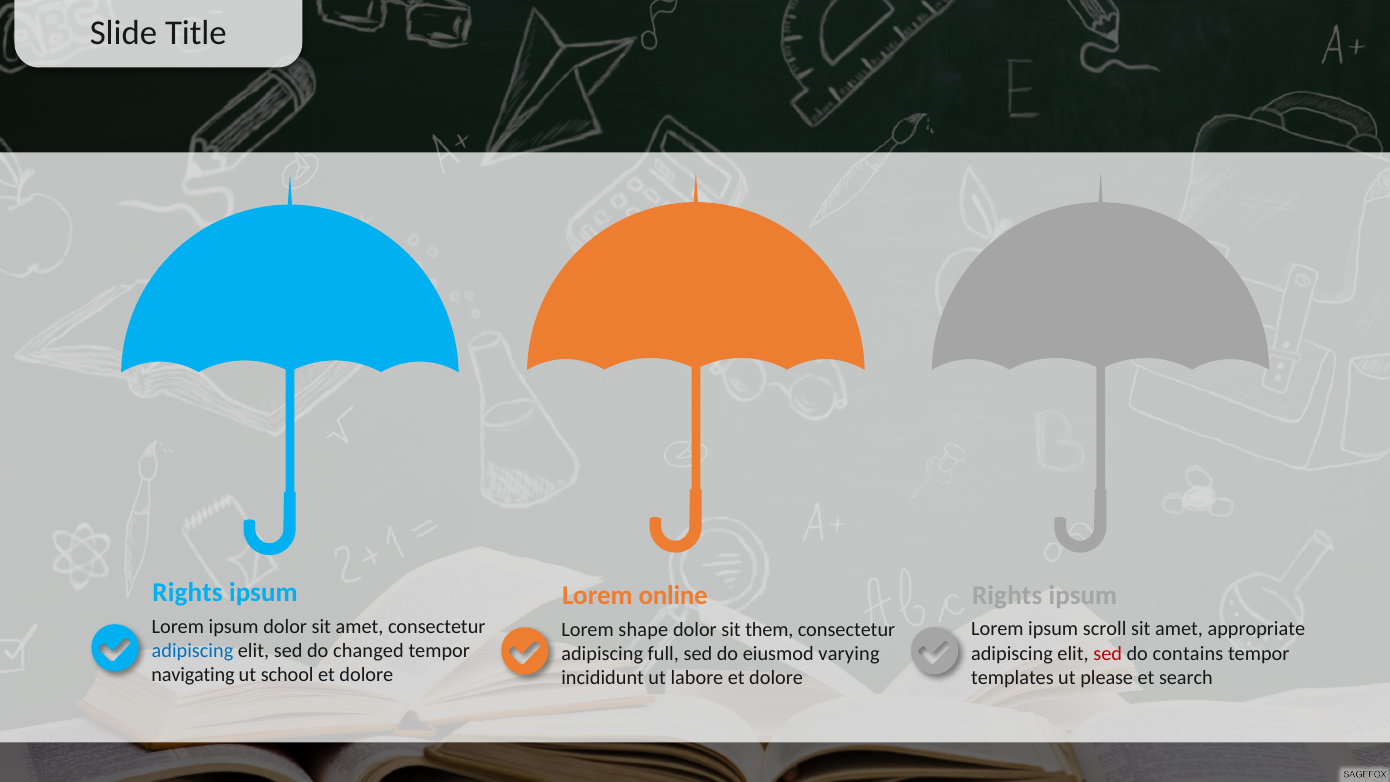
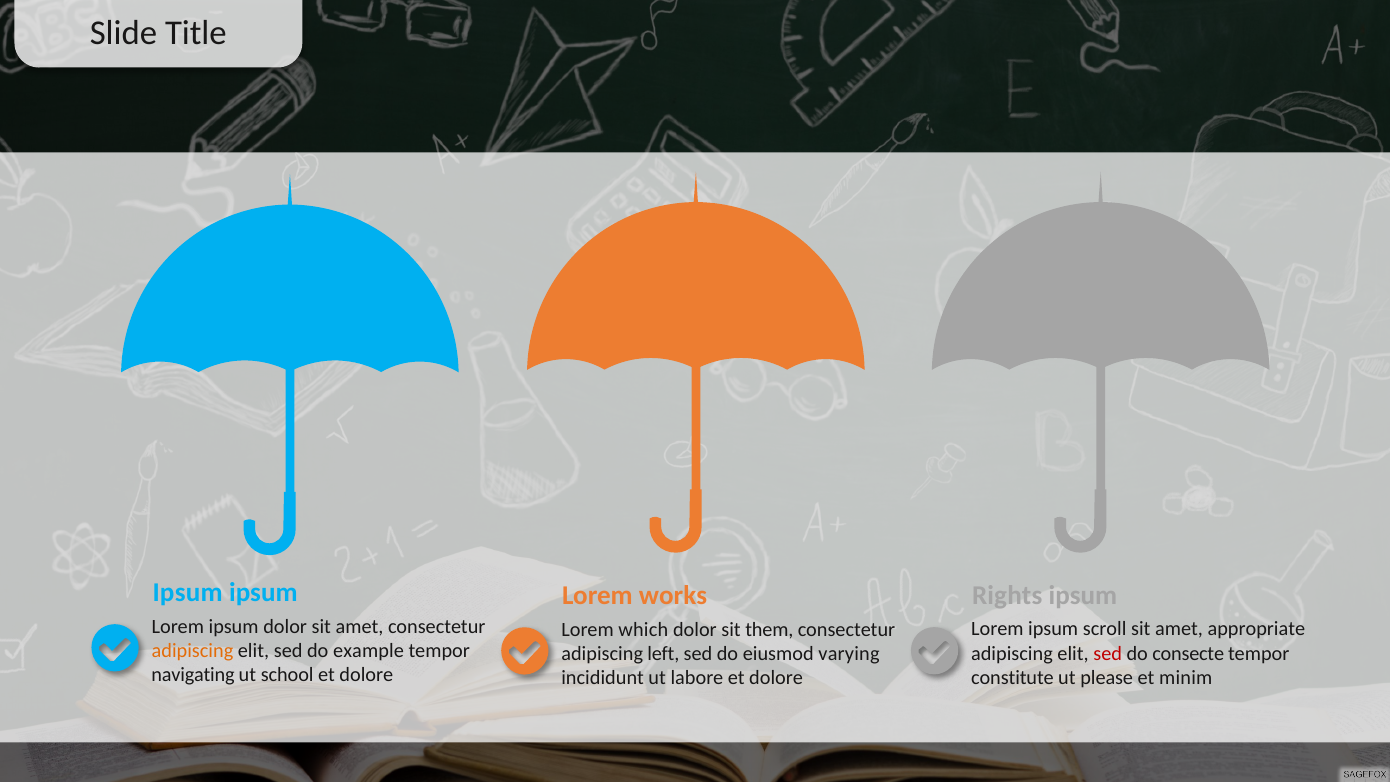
Rights: Rights -> Ipsum (188, 592)
online: online -> works (673, 595)
shape: shape -> which (643, 629)
adipiscing colour: blue -> orange (192, 651)
changed: changed -> example (368, 651)
contains: contains -> consecte (1188, 654)
full: full -> left (663, 654)
templates: templates -> constitute (1012, 678)
search: search -> minim (1186, 678)
